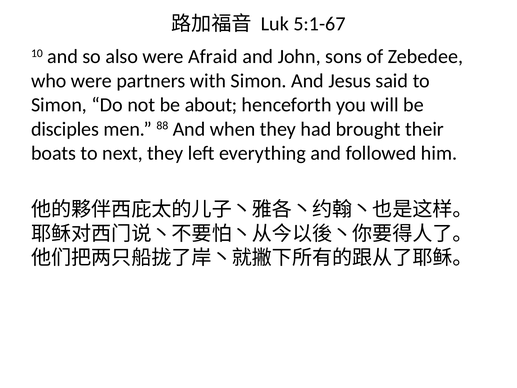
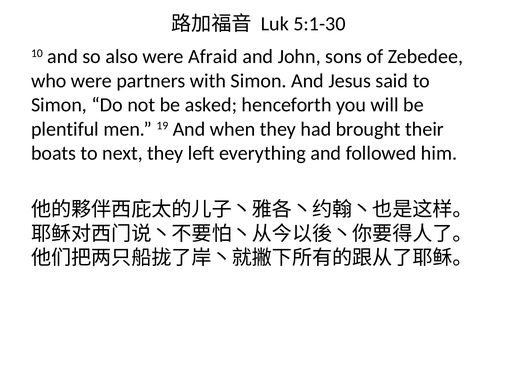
5:1-67: 5:1-67 -> 5:1-30 (320, 24)
about: about -> asked (211, 105)
disciples: disciples -> plentiful (65, 129)
88: 88 -> 19 (162, 126)
